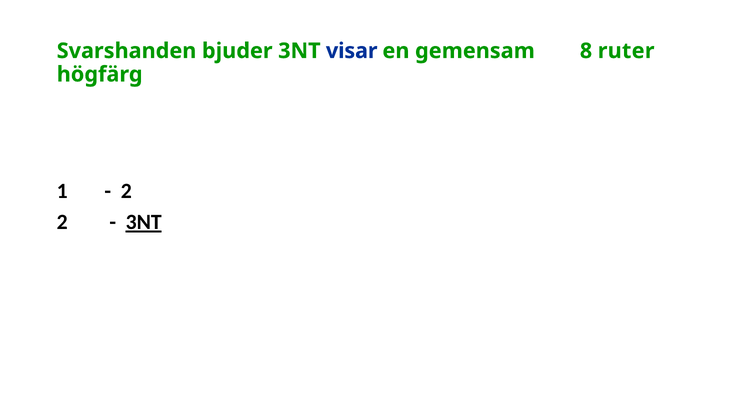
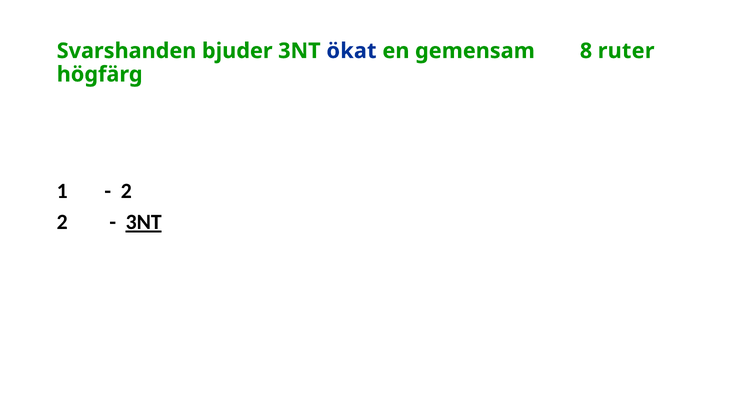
visar: visar -> ökat (351, 51)
